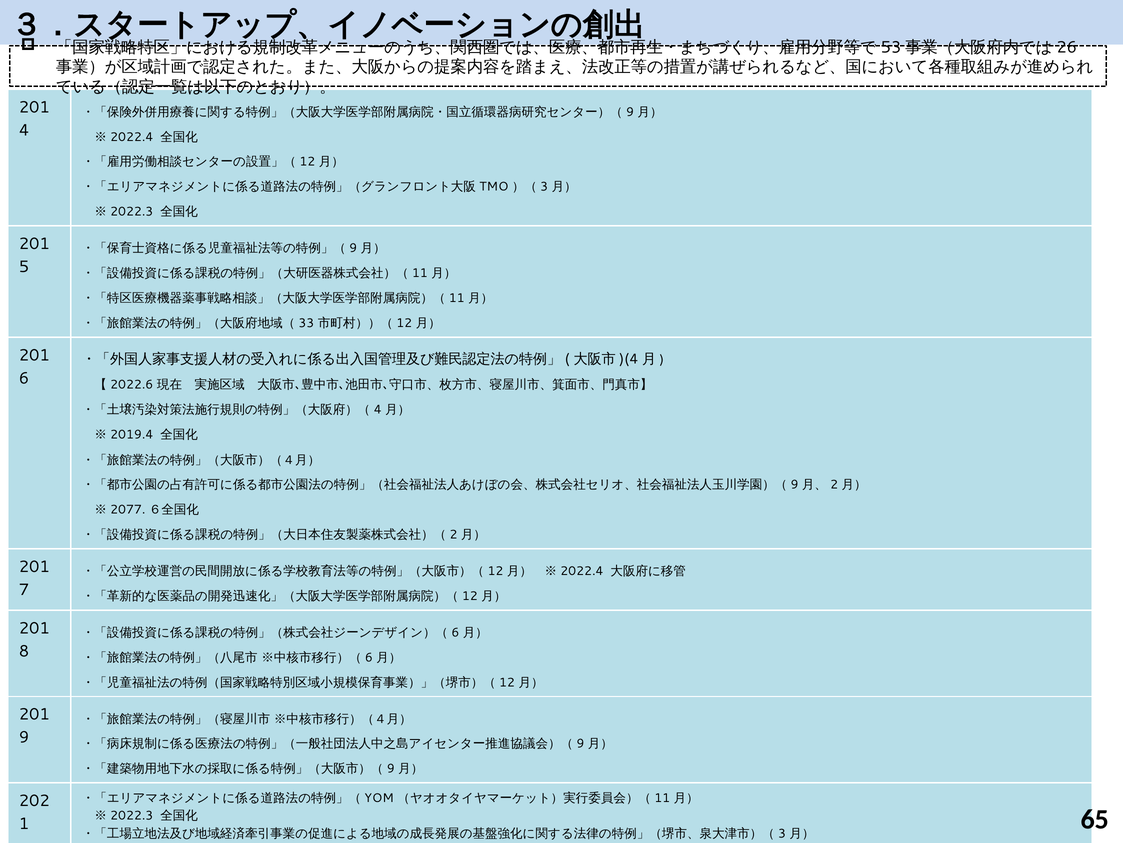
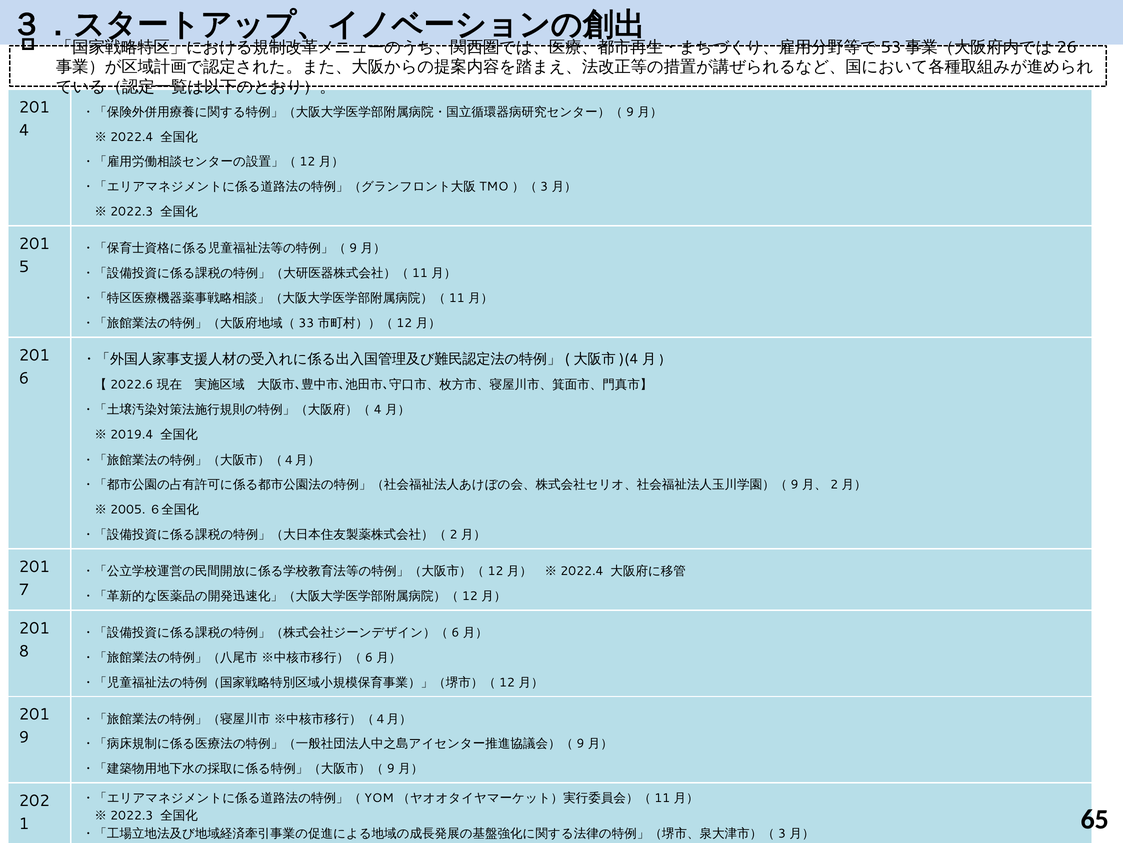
2077: 2077 -> 2005 (128, 509)
